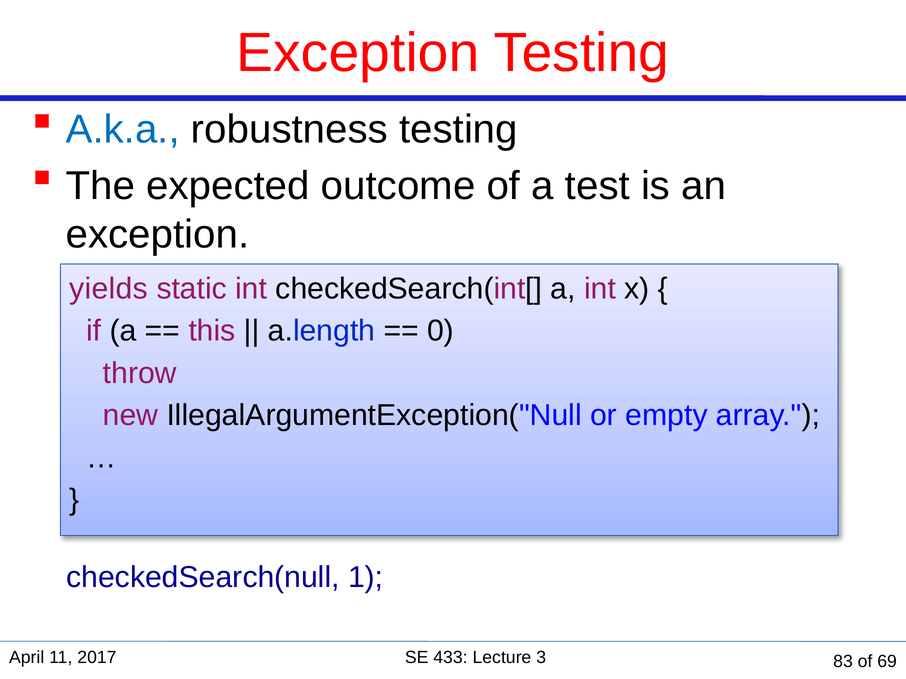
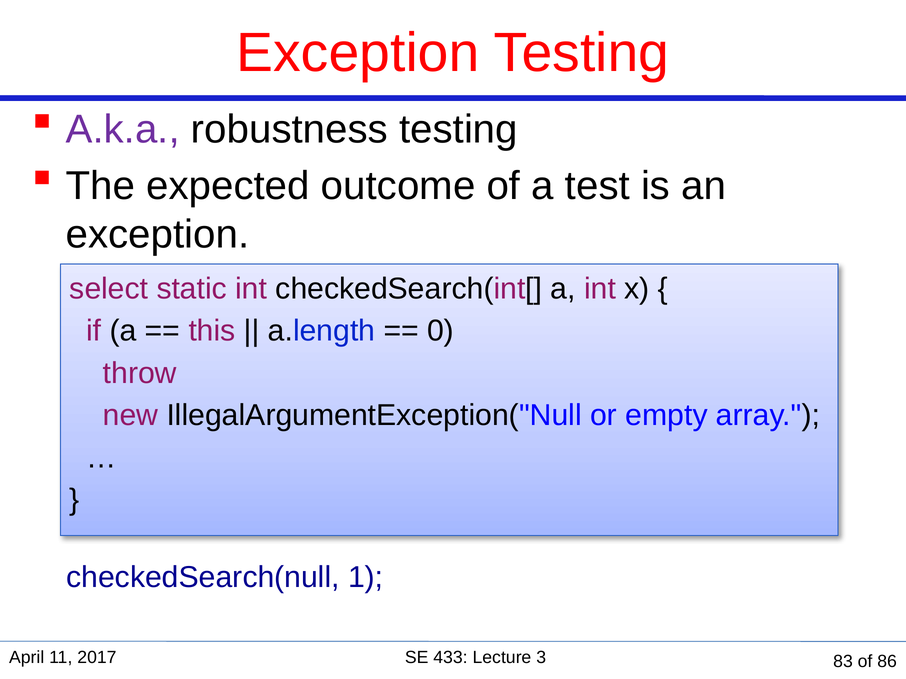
A.k.a colour: blue -> purple (123, 130)
yields: yields -> select (109, 289)
69: 69 -> 86 (887, 662)
